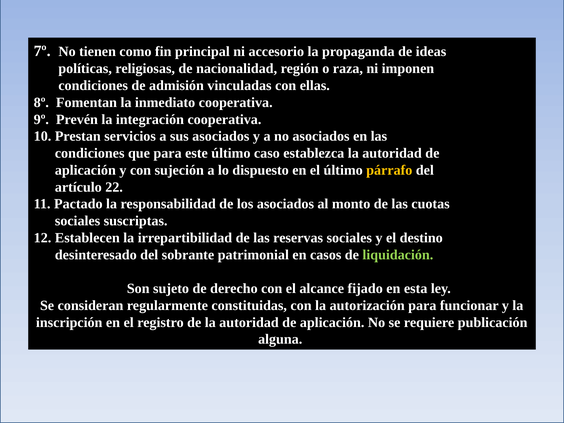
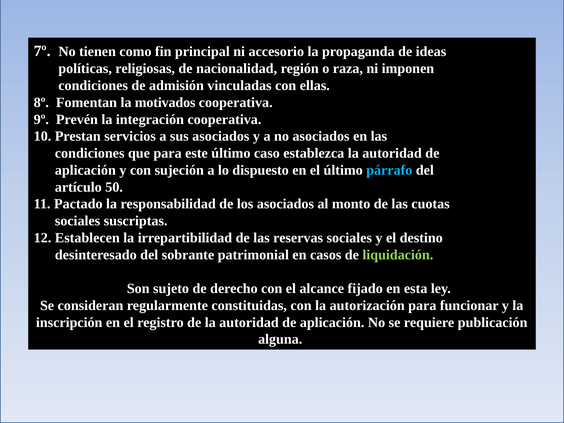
inmediato: inmediato -> motivados (165, 102)
párrafo colour: yellow -> light blue (389, 170)
22: 22 -> 50 (114, 187)
